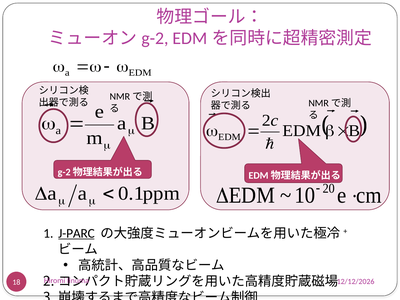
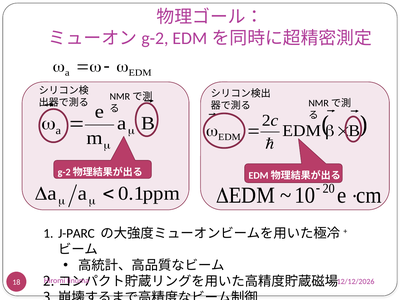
J-PARC underline: present -> none (76, 233)
